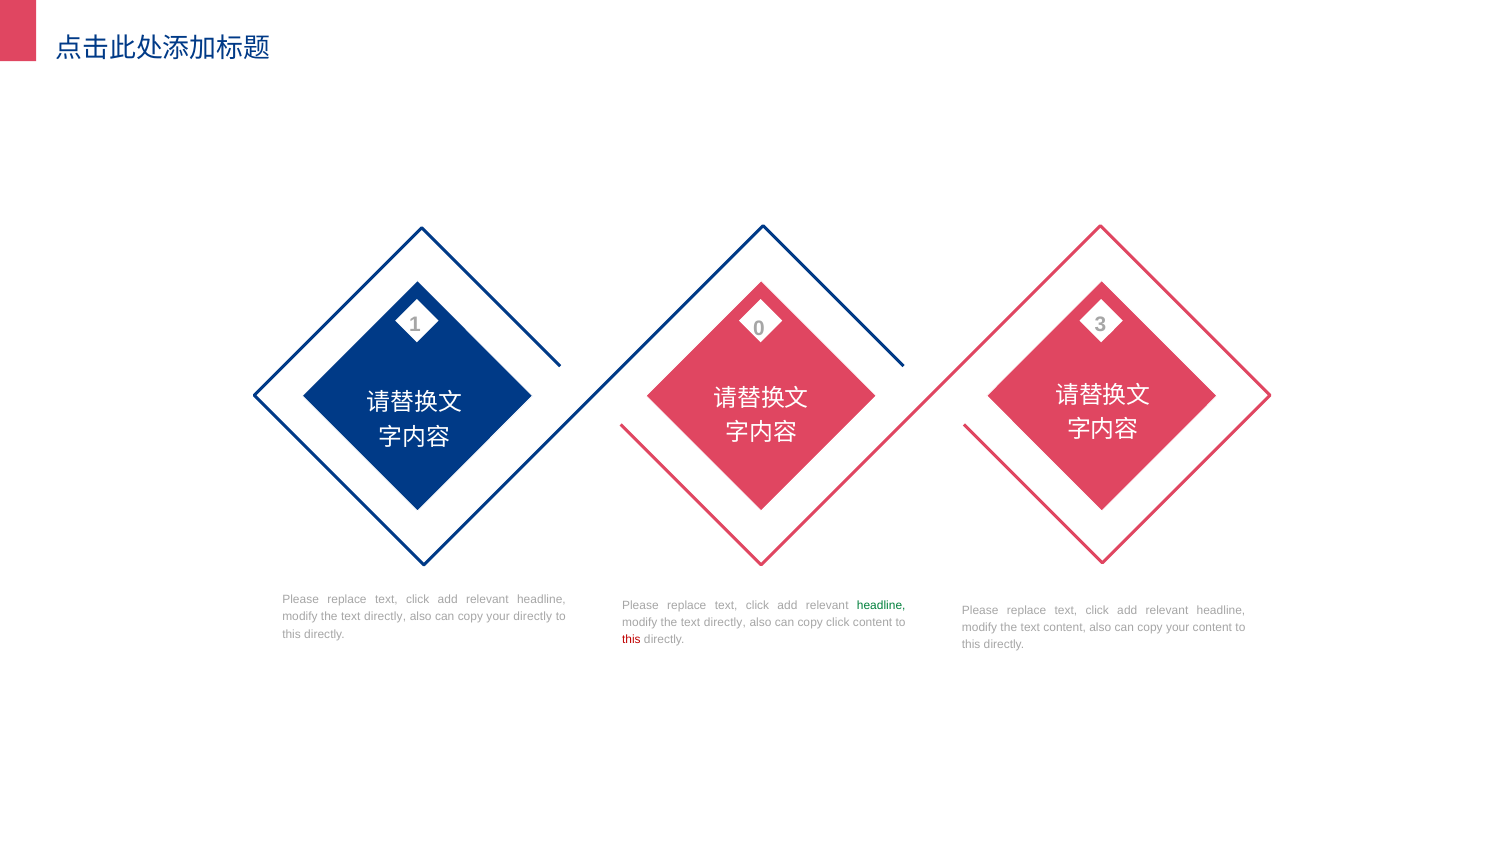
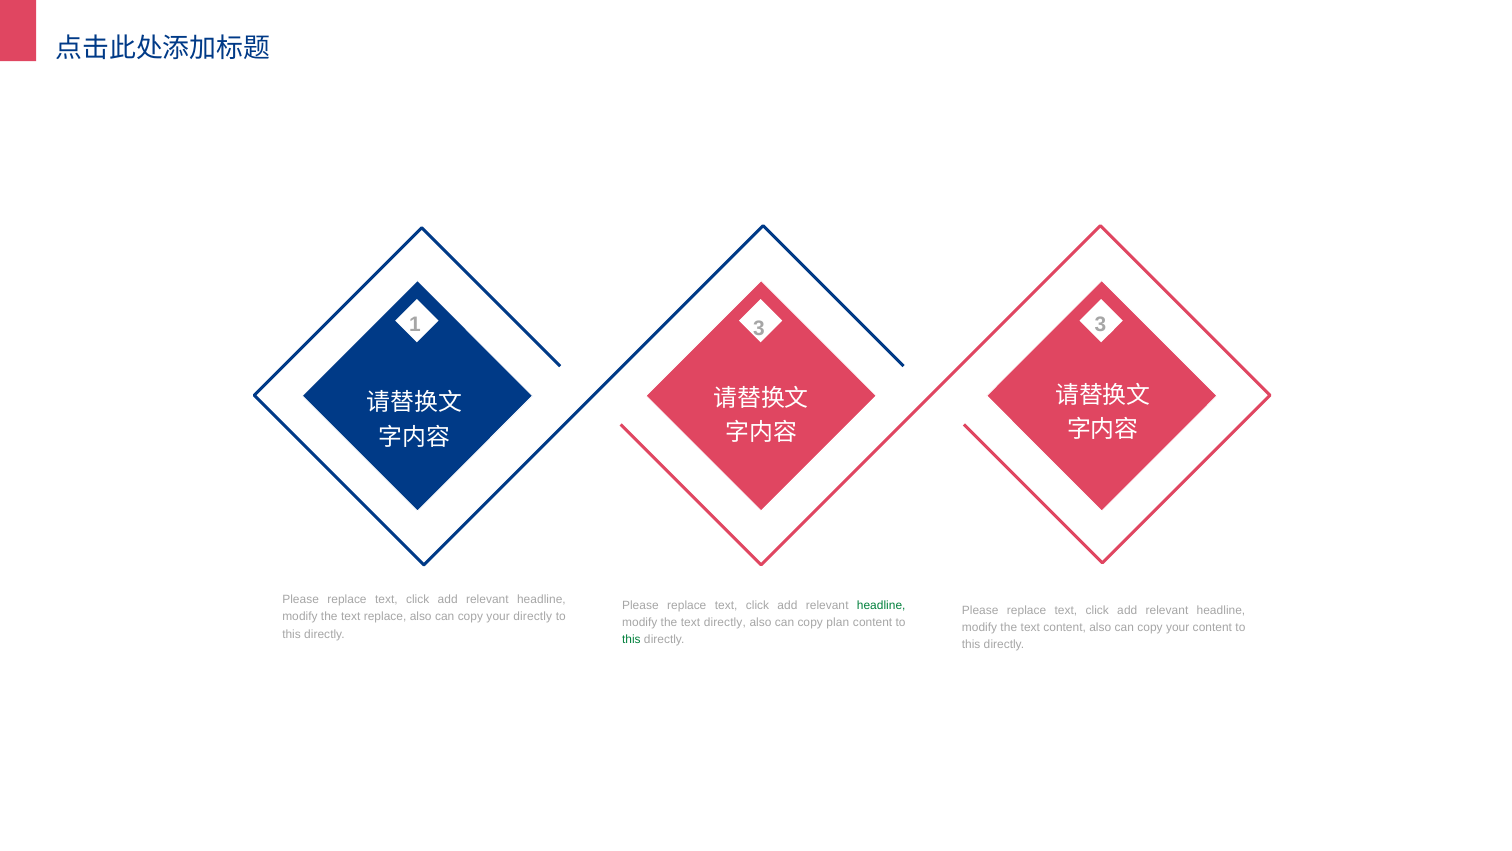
1 0: 0 -> 3 (759, 329)
directly: directly -> replace (385, 617)
copy click: click -> plan (838, 622)
this colour: red -> green (631, 639)
